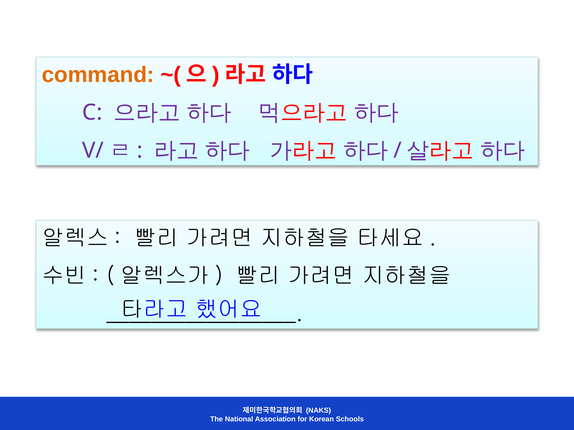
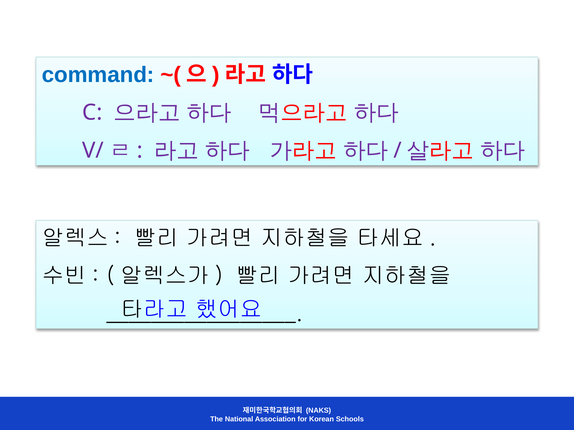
command colour: orange -> blue (98, 75)
